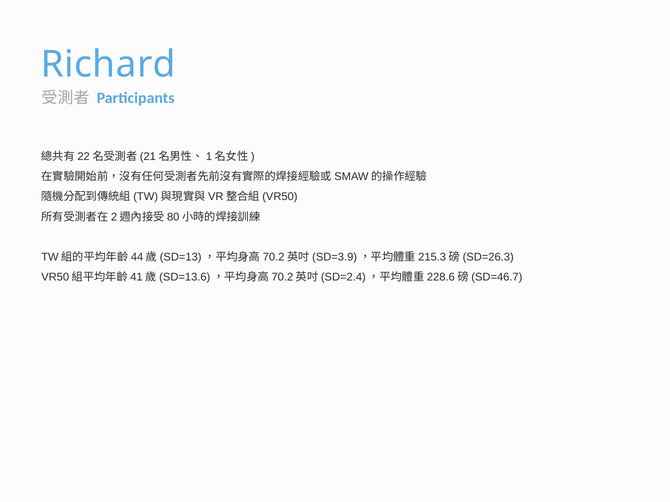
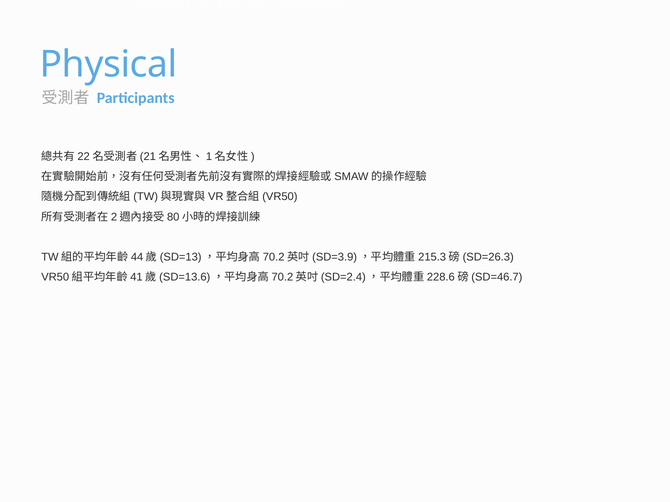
Richard: Richard -> Physical (109, 65)
